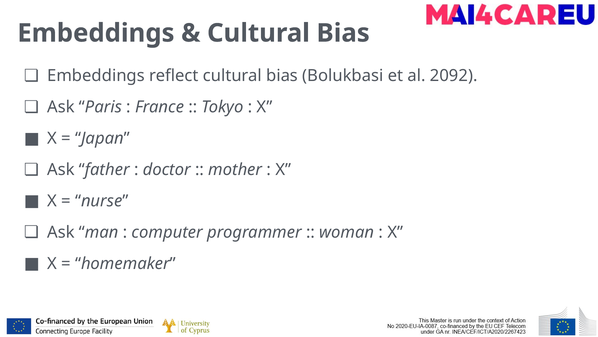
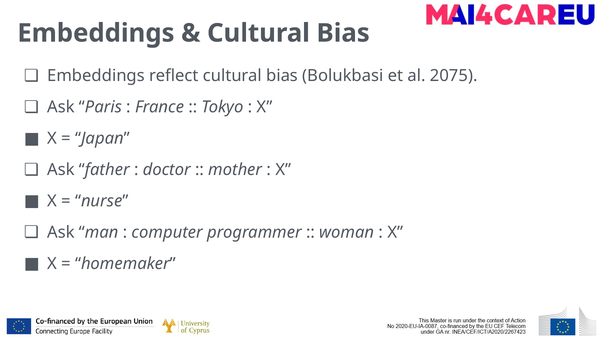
2092: 2092 -> 2075 (454, 76)
